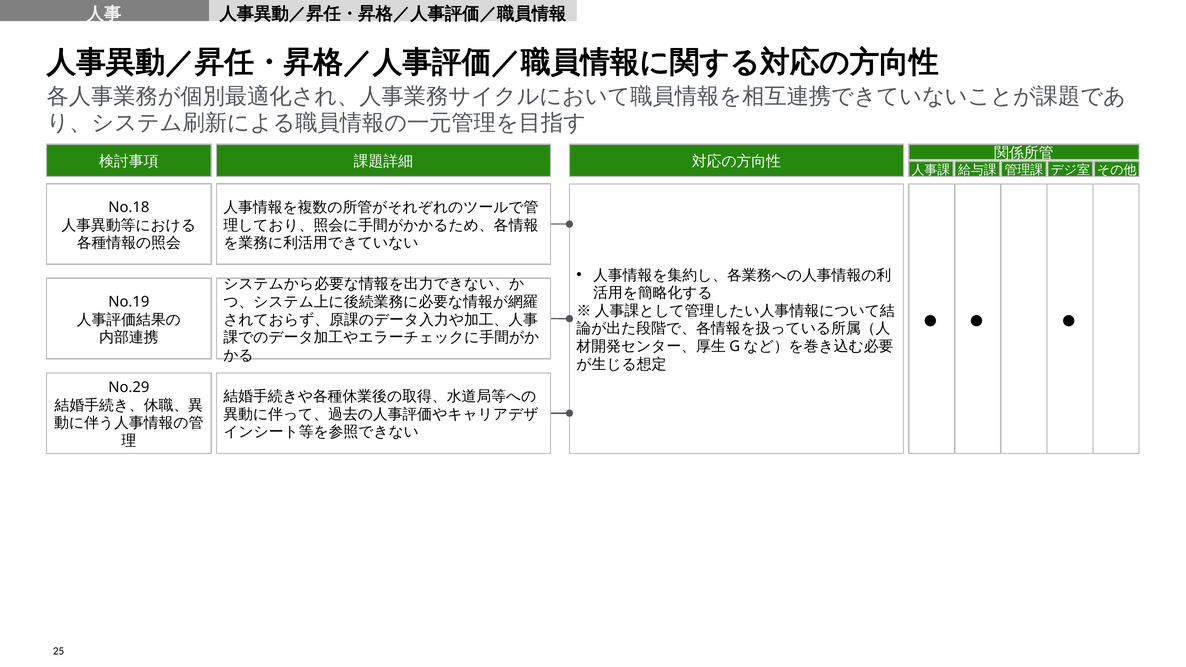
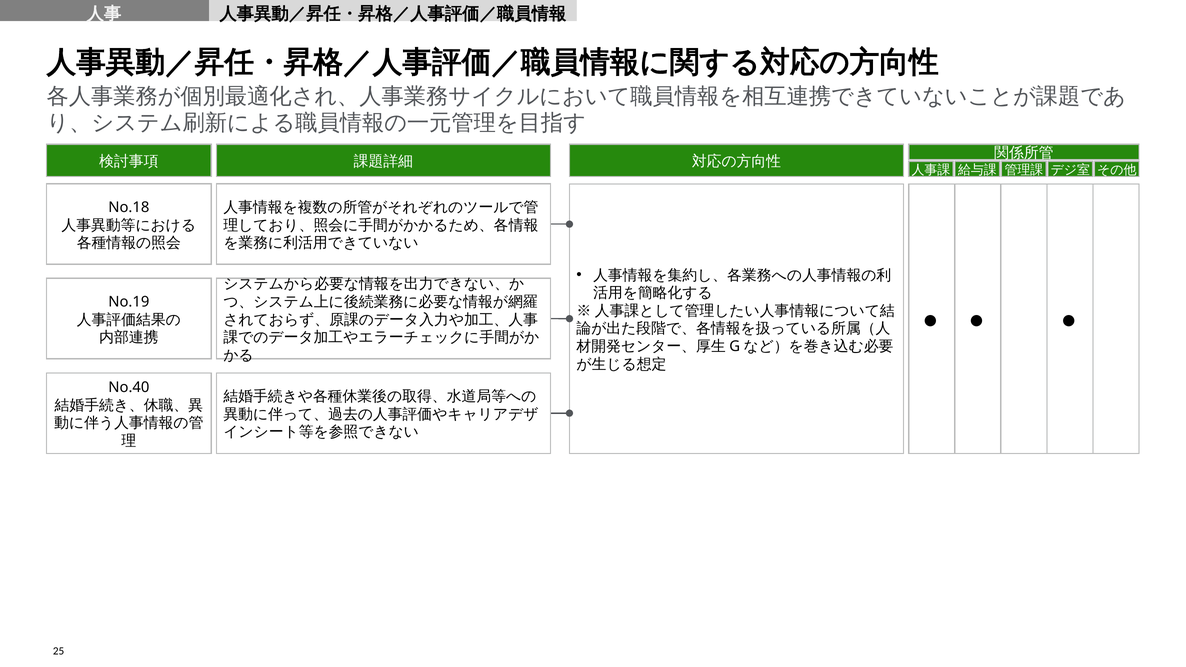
No.29: No.29 -> No.40 (129, 388)
